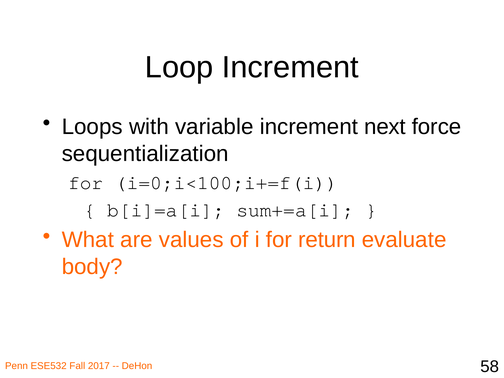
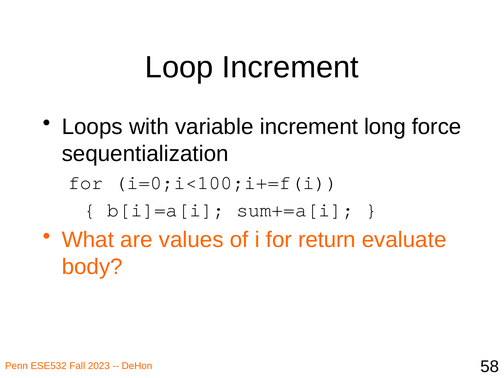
next: next -> long (385, 127)
2017: 2017 -> 2023 (99, 366)
